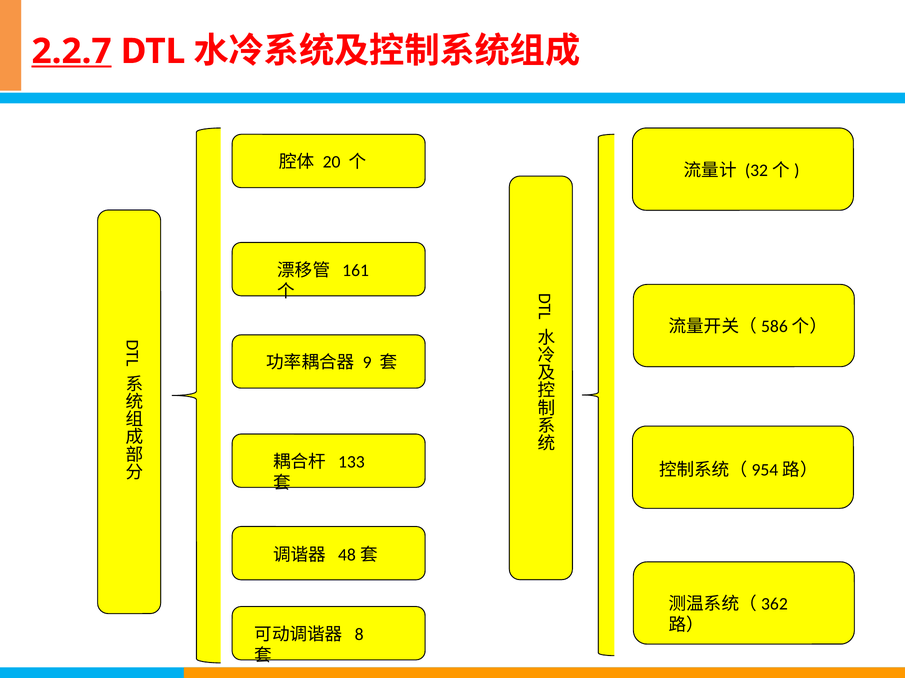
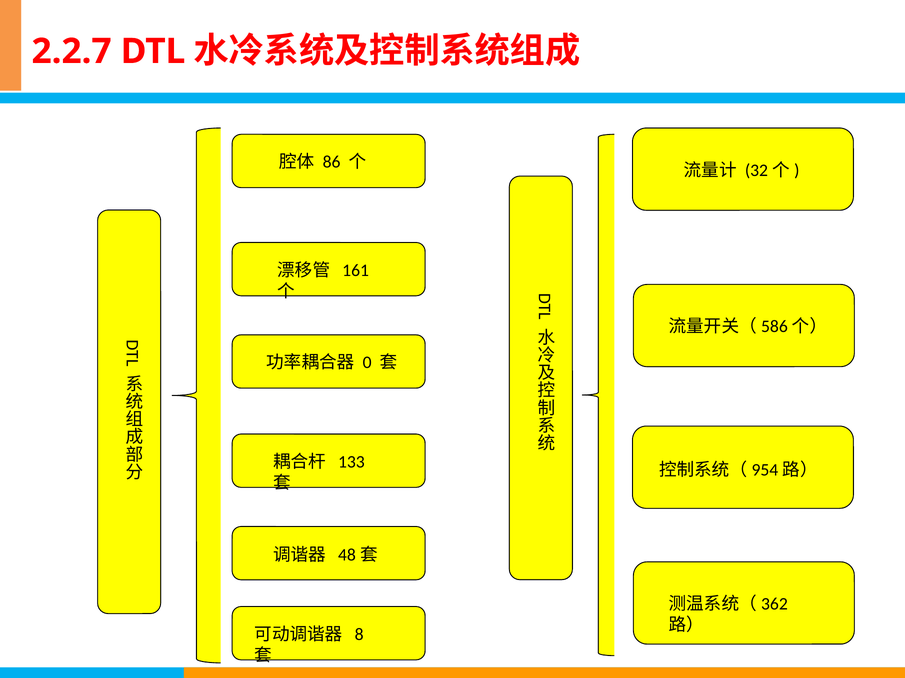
2.2.7 underline: present -> none (72, 51)
20: 20 -> 86 (332, 162)
9: 9 -> 0 (367, 363)
